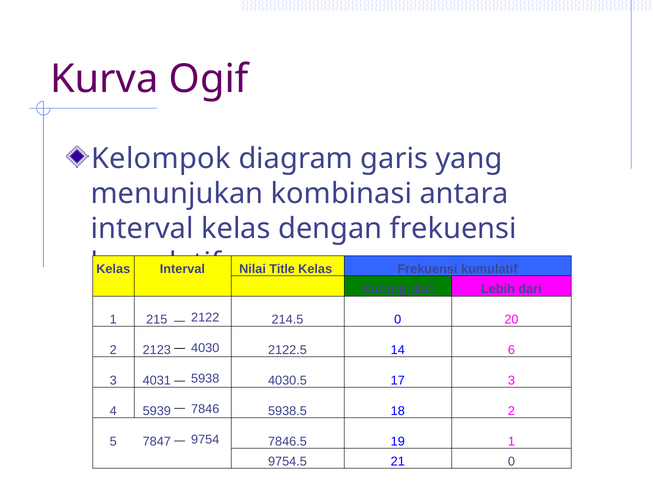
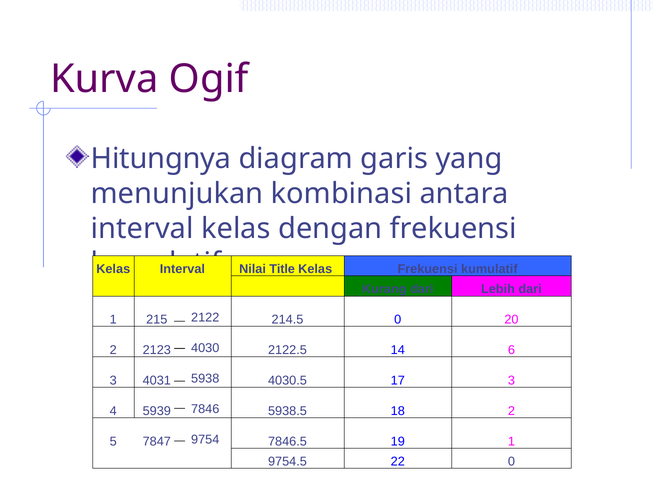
Kelompok: Kelompok -> Hitungnya (161, 159)
21: 21 -> 22 (398, 461)
